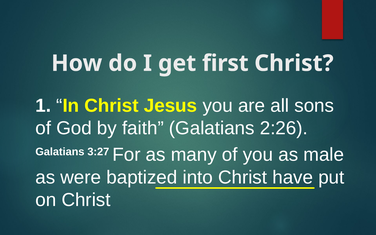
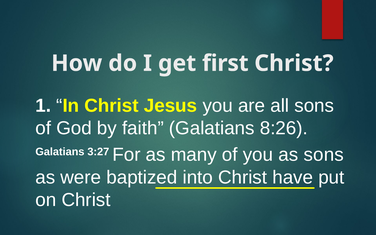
2:26: 2:26 -> 8:26 (284, 128)
as male: male -> sons (324, 155)
